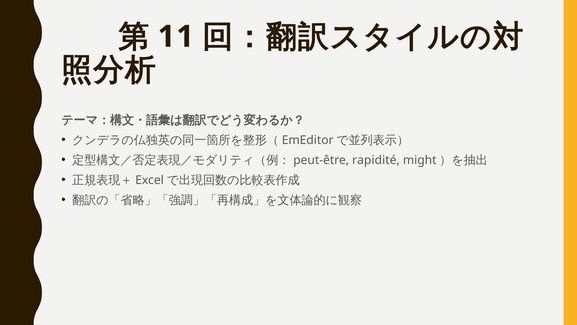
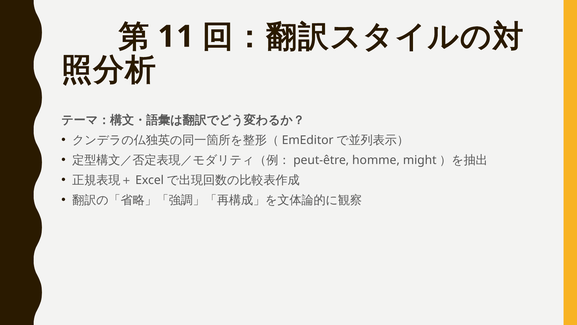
rapidité: rapidité -> homme (376, 160)
